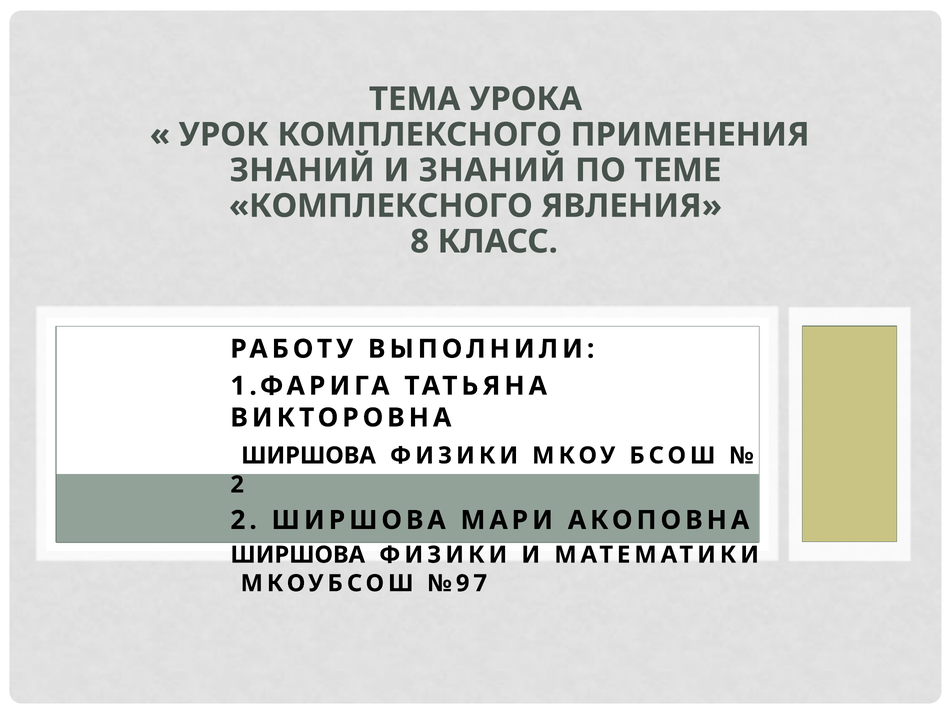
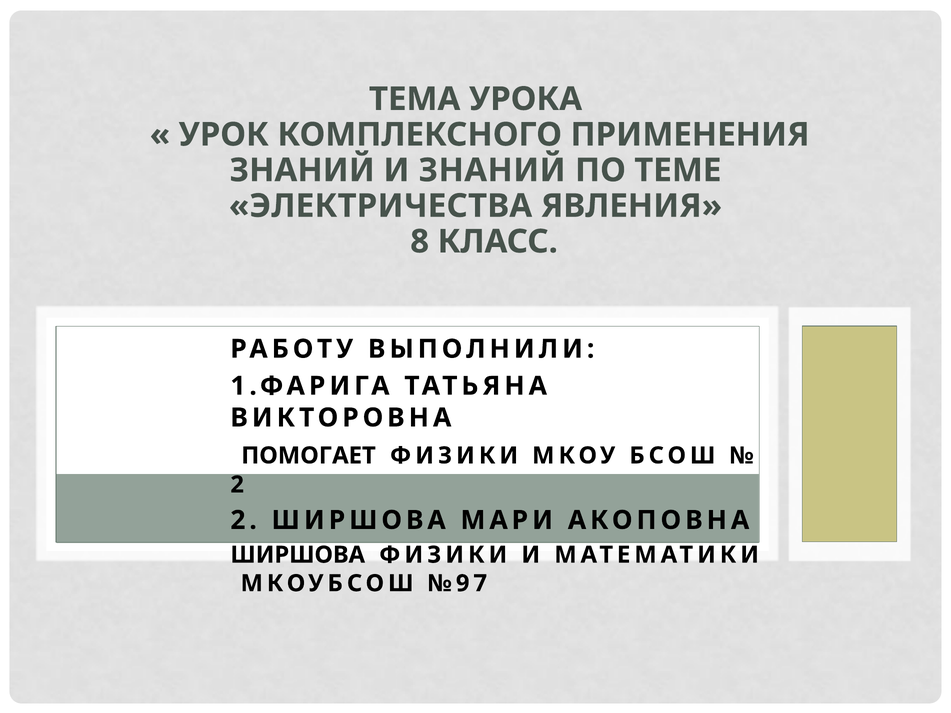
КОМПЛЕКСНОГО: КОМПЛЕКСНОГО -> ЭЛЕКТРИЧЕСТВА (381, 206)
ШИРШОВА: ШИРШОВА -> ПОМОГАЕТ (308, 456)
